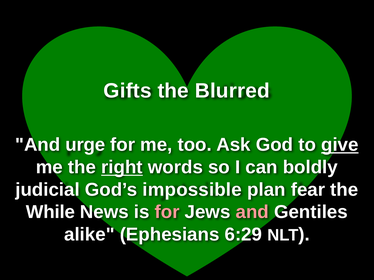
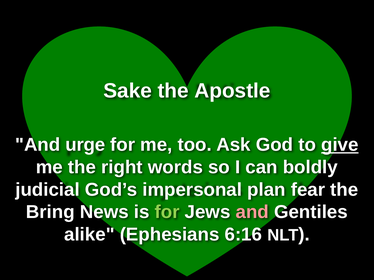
Gifts: Gifts -> Sake (128, 91)
Blurred: Blurred -> Apostle (232, 91)
right underline: present -> none (122, 167)
impossible: impossible -> impersonal (192, 190)
While: While -> Bring (50, 212)
for colour: pink -> light green (167, 212)
6:29: 6:29 -> 6:16 (243, 235)
